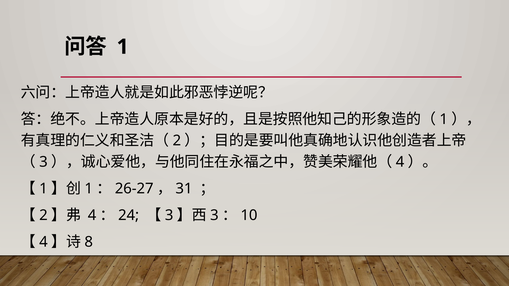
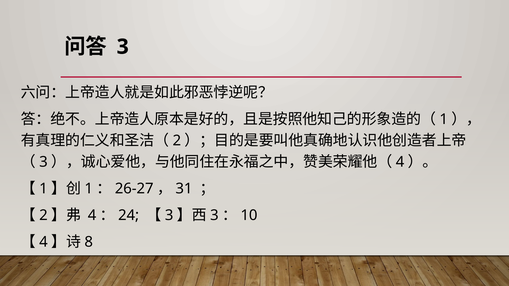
1: 1 -> 3 (123, 47)
